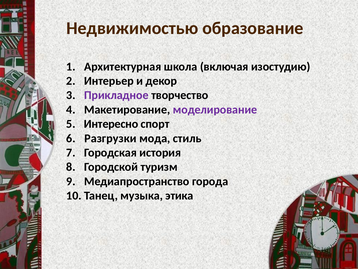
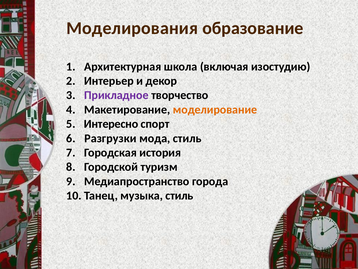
Недвижимостью: Недвижимостью -> Моделирования (132, 28)
моделирование colour: purple -> orange (215, 109)
музыка этика: этика -> стиль (179, 195)
